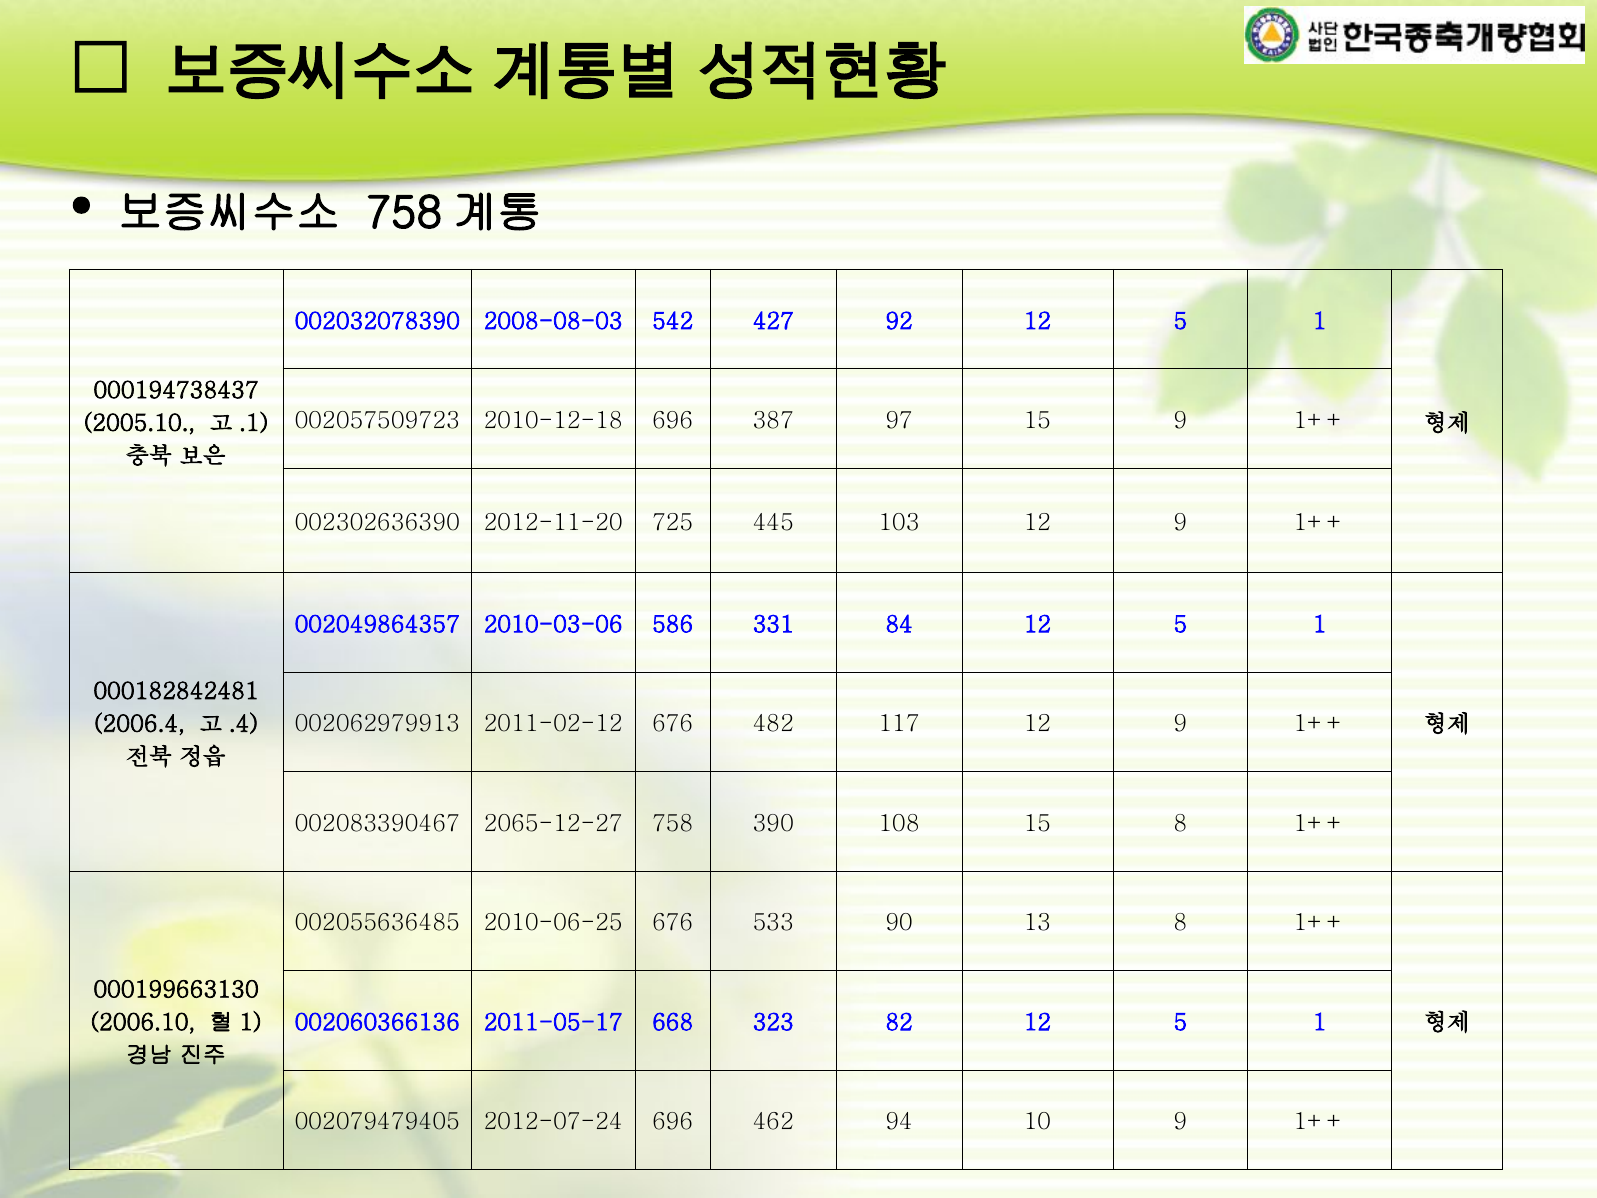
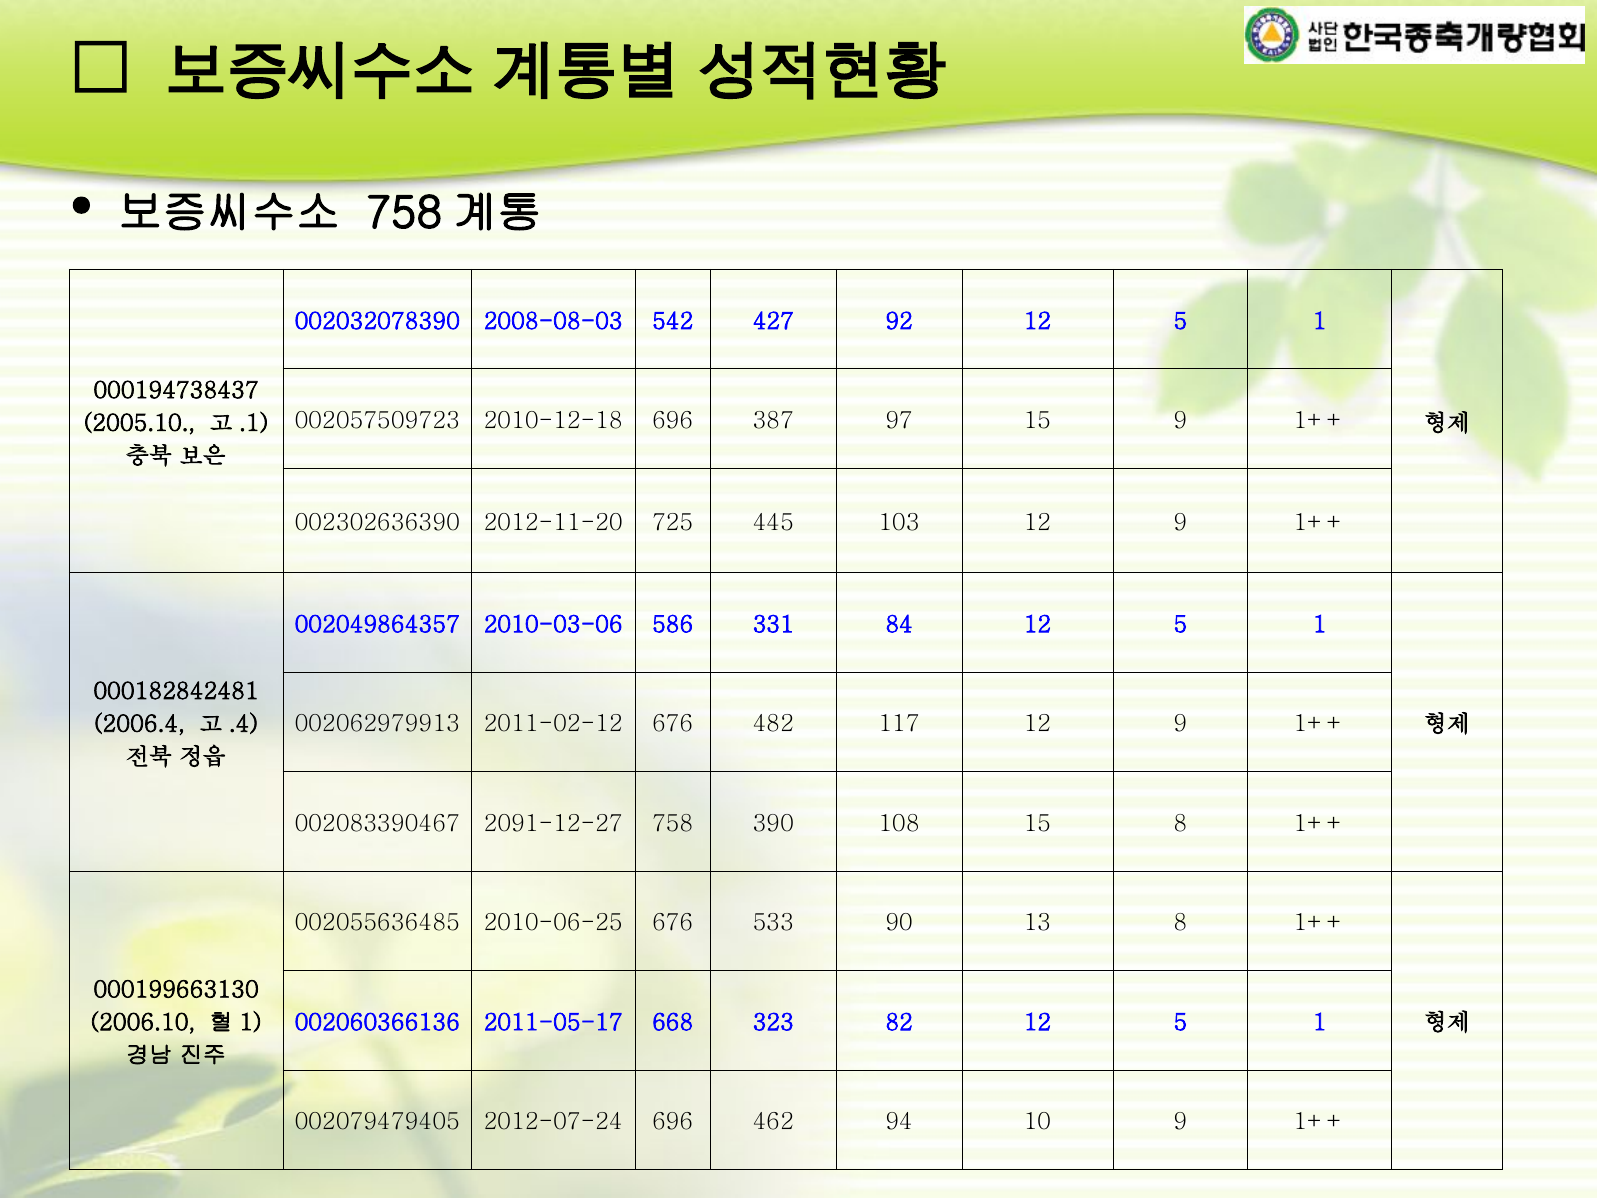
2065-12-27: 2065-12-27 -> 2091-12-27 (553, 823)
